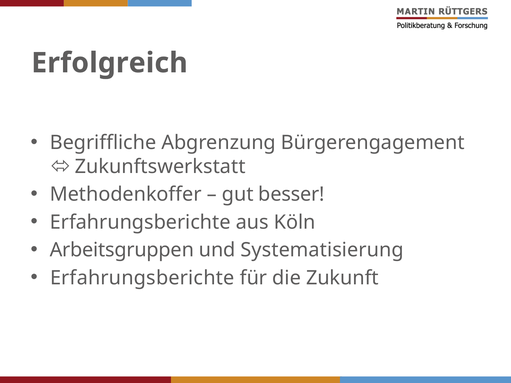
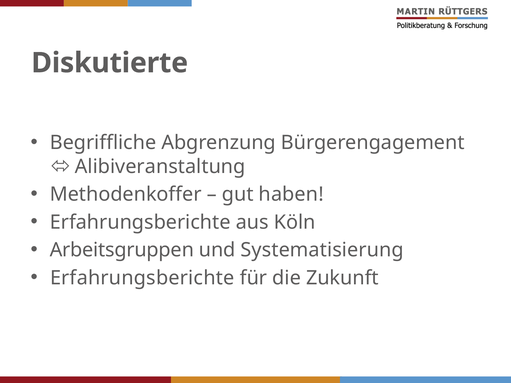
Erfolgreich: Erfolgreich -> Diskutierte (110, 63)
Zukunftswerkstatt: Zukunftswerkstatt -> Alibiveranstaltung (160, 167)
besser: besser -> haben (291, 194)
